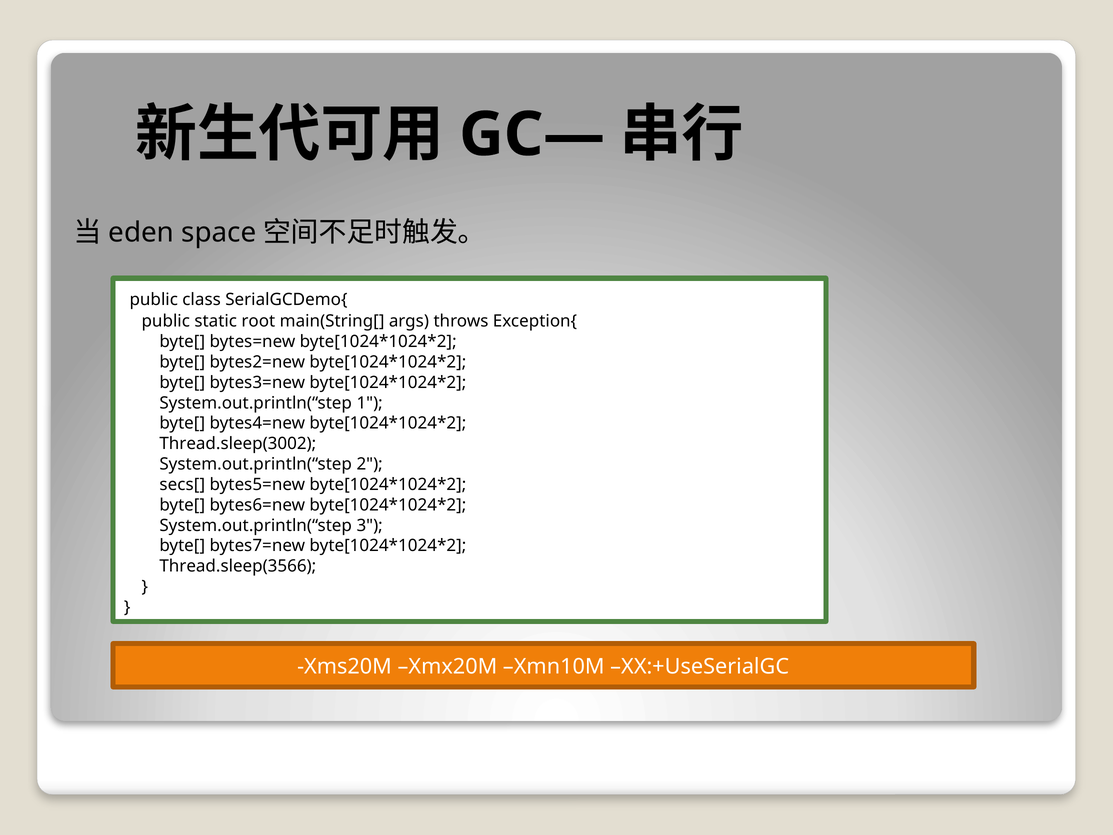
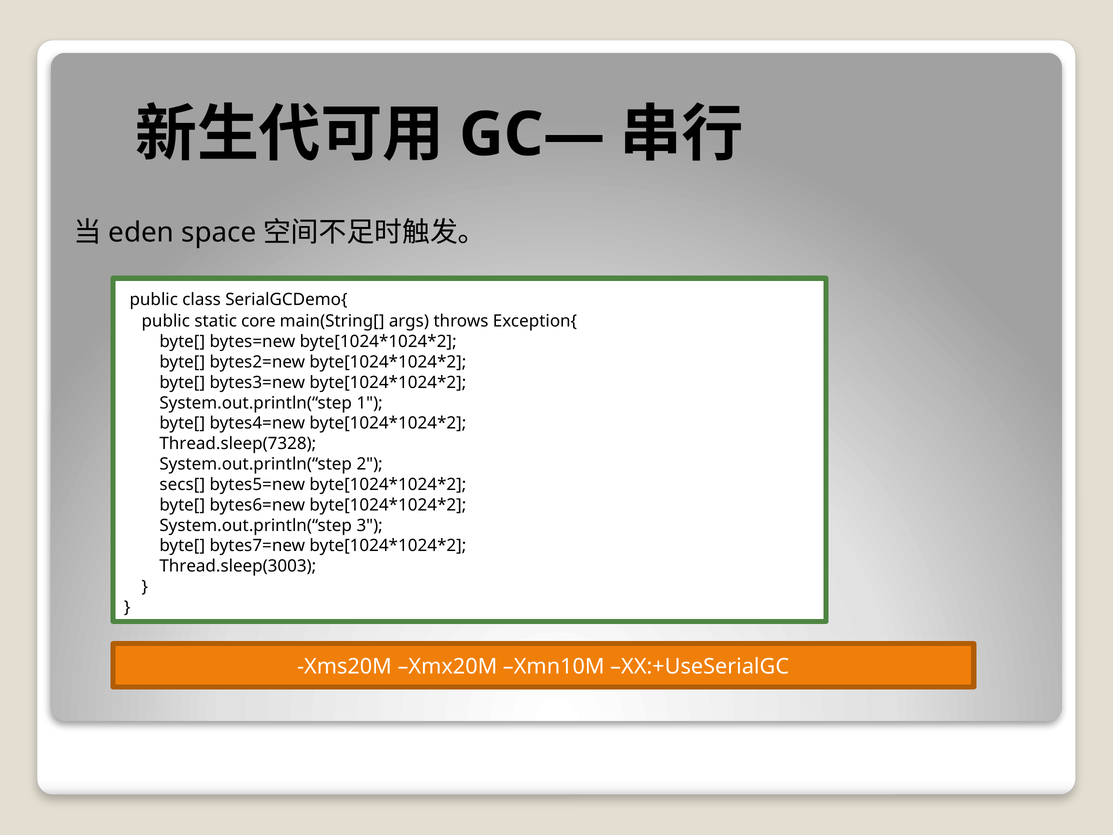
root: root -> core (258, 321)
Thread.sleep(3002: Thread.sleep(3002 -> Thread.sleep(7328 (238, 444)
Thread.sleep(3566: Thread.sleep(3566 -> Thread.sleep(3003 (238, 566)
